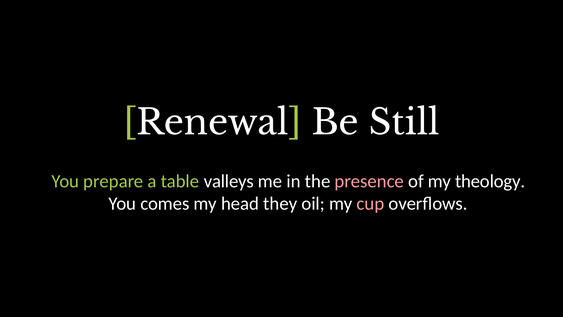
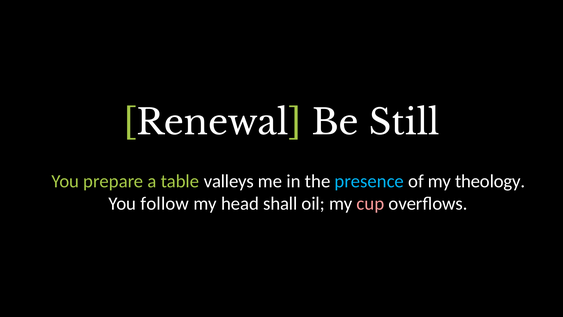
presence colour: pink -> light blue (369, 181)
comes: comes -> follow (165, 203)
they: they -> shall (280, 203)
